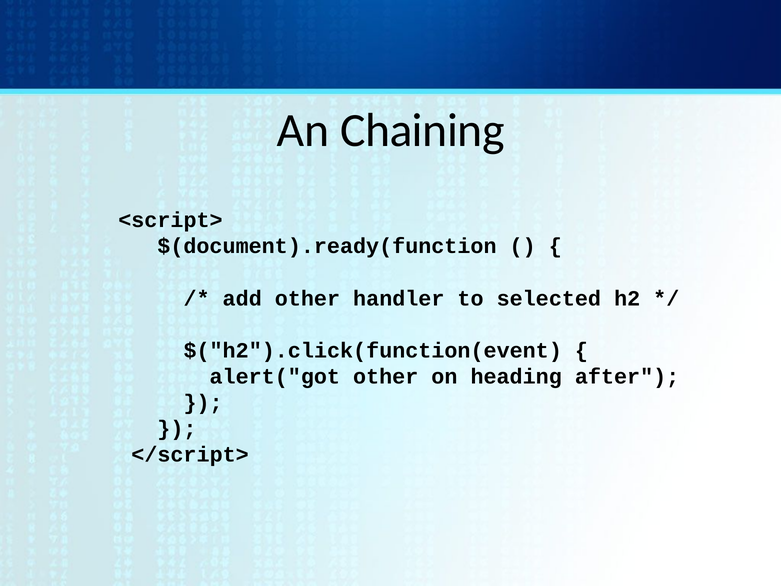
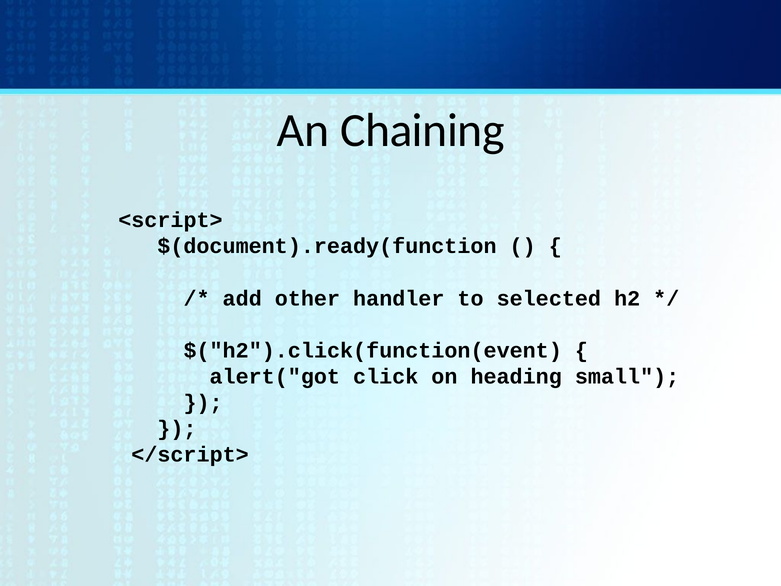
alert("got other: other -> click (386, 376)
after: after -> small (627, 376)
